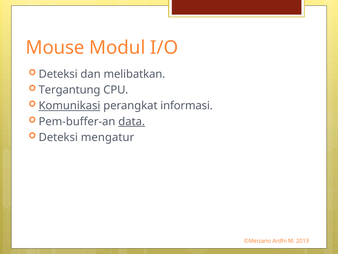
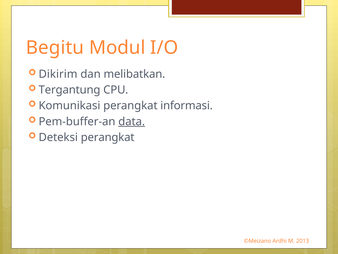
Mouse: Mouse -> Begitu (55, 47)
Deteksi: Deteksi -> Dikirim (58, 74)
Komunikasi underline: present -> none (69, 106)
Deteksi mengatur: mengatur -> perangkat (108, 137)
